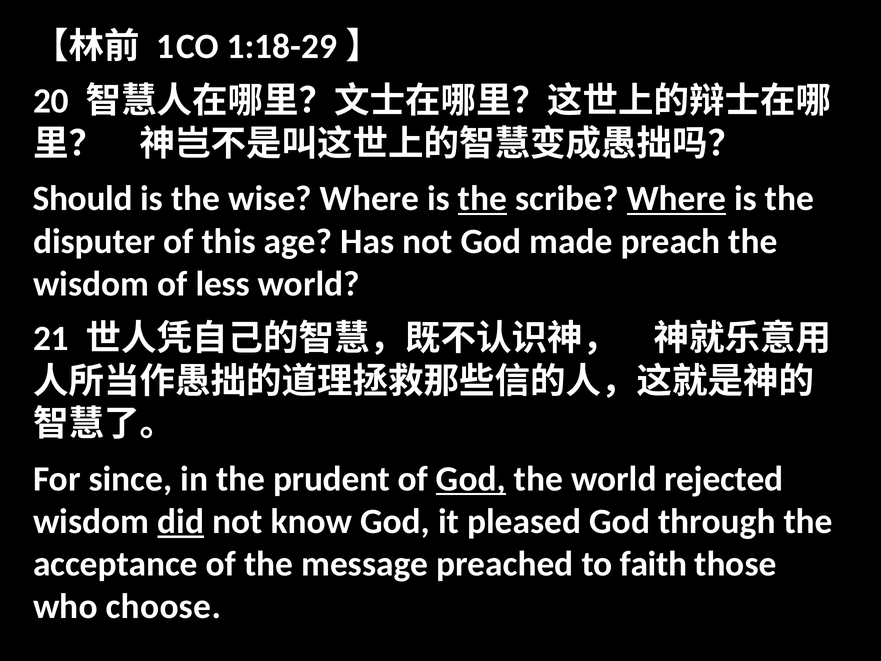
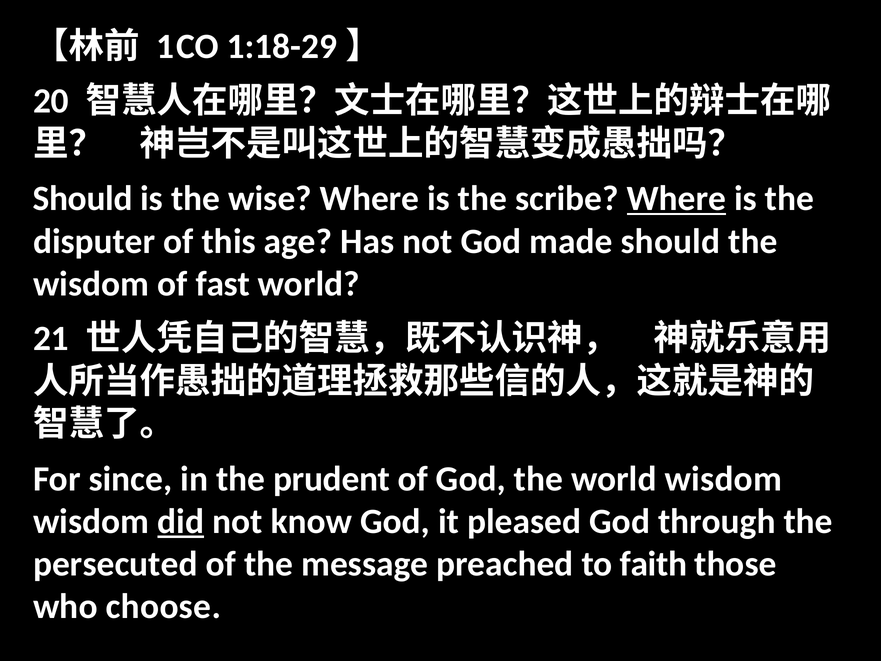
the underline: present -> none (483, 199)
made preach: preach -> should (670, 241)
less: less -> fast (223, 284)
God underline: present -> none (471, 479)
world rejected: rejected -> wisdom (723, 479)
acceptance: acceptance -> persecuted (115, 564)
